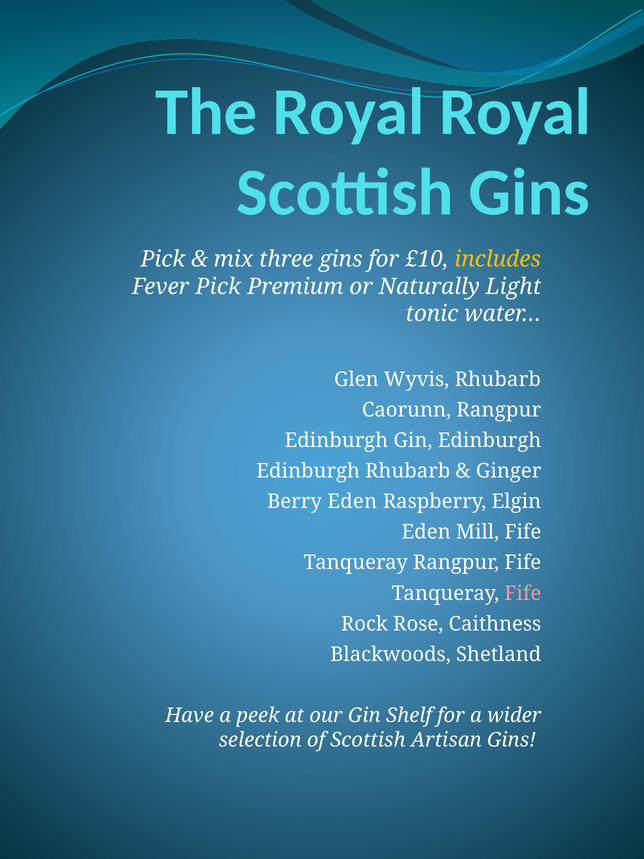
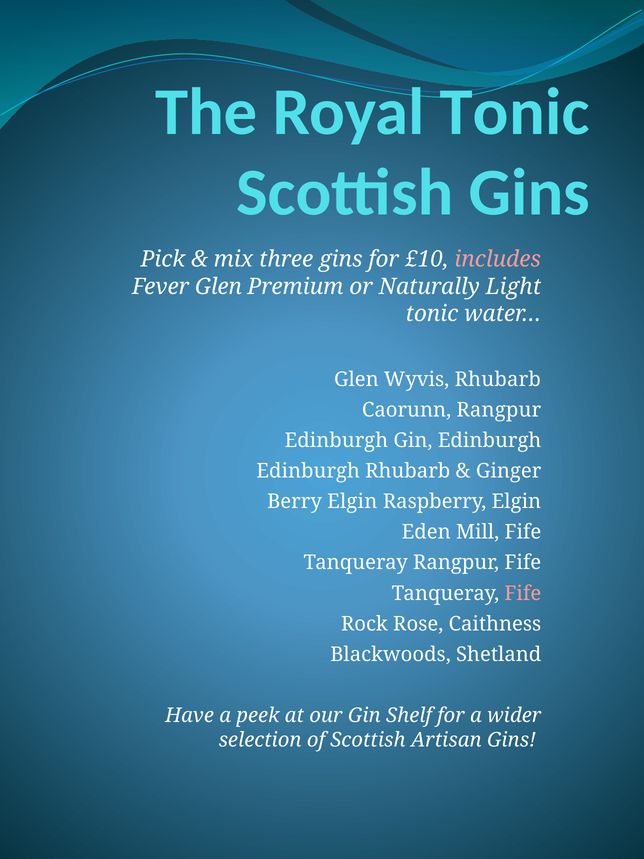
Royal Royal: Royal -> Tonic (515, 112)
includes colour: yellow -> pink (498, 259)
Fever Pick: Pick -> Glen (218, 287)
Berry Eden: Eden -> Elgin (352, 502)
